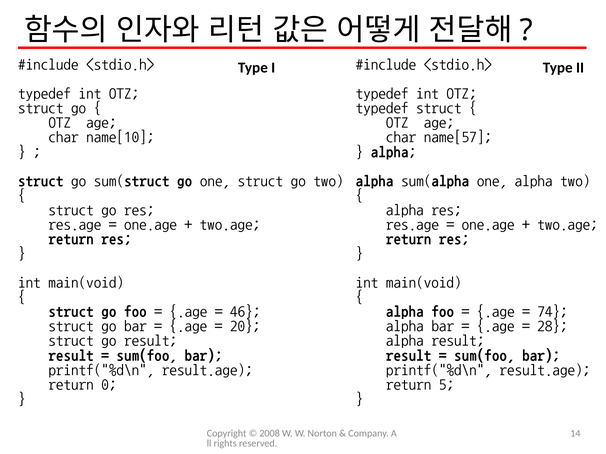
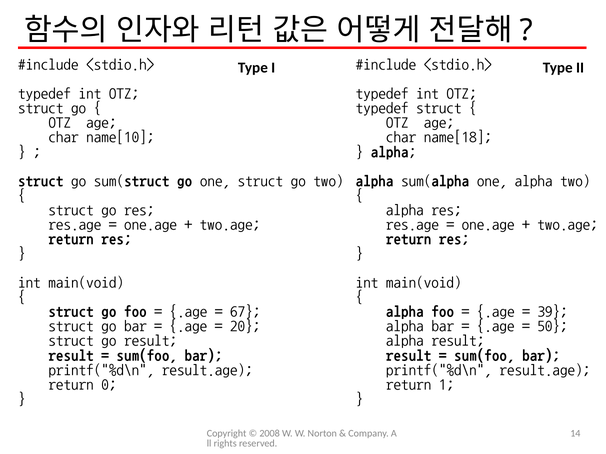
name[57: name[57 -> name[18 (458, 137)
46: 46 -> 67 (245, 312)
74: 74 -> 39 (553, 312)
28: 28 -> 50 (552, 326)
5: 5 -> 1 (447, 385)
